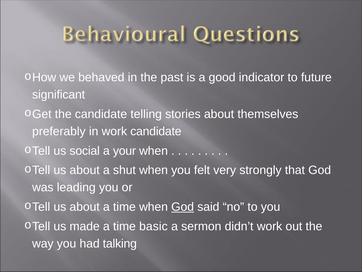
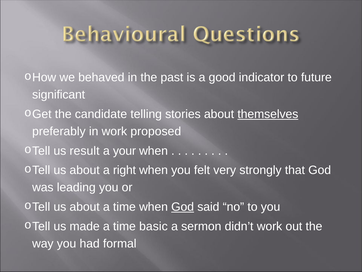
themselves underline: none -> present (268, 114)
work candidate: candidate -> proposed (156, 131)
social: social -> result (85, 151)
shut: shut -> right (124, 170)
talking: talking -> formal (120, 243)
